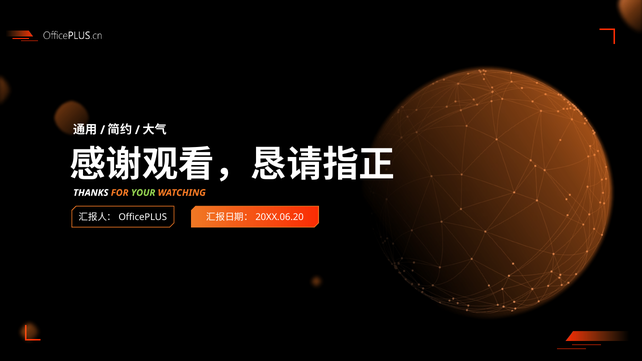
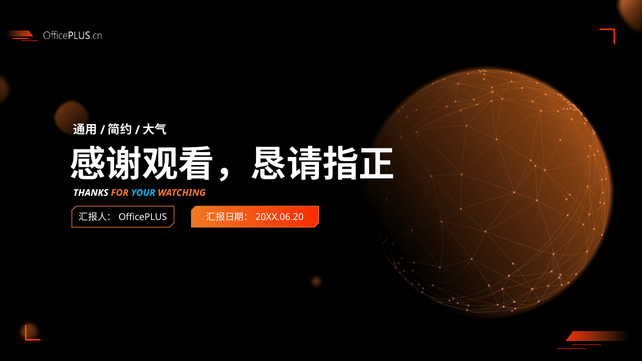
YOUR colour: light green -> light blue (143, 193)
